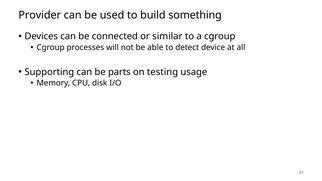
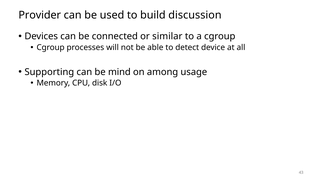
something: something -> discussion (195, 15)
parts: parts -> mind (119, 72)
testing: testing -> among (163, 72)
